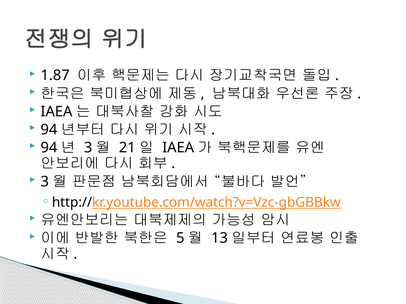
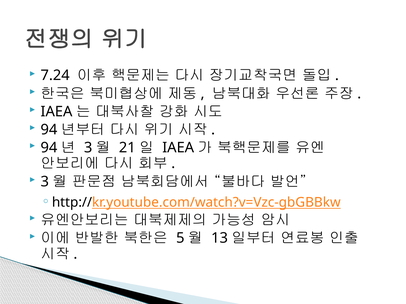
1.87: 1.87 -> 7.24 (55, 76)
